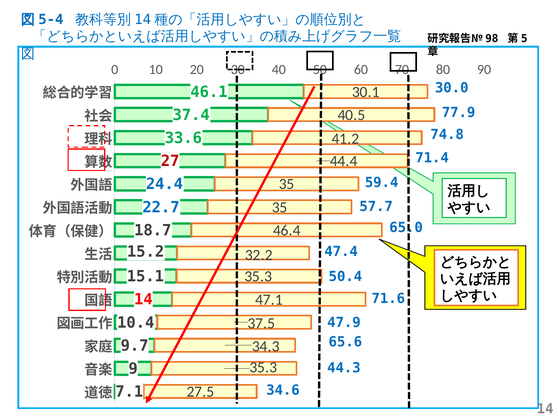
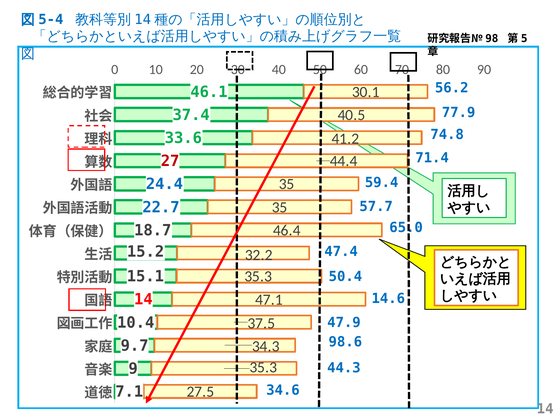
30.0: 30.0 -> 56.2 (452, 88)
71.6: 71.6 -> 14.6 (388, 298)
65.6: 65.6 -> 98.6 (345, 341)
